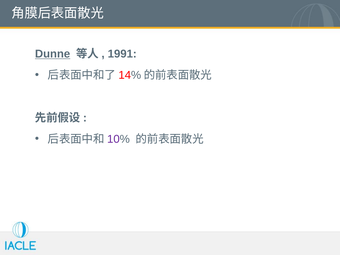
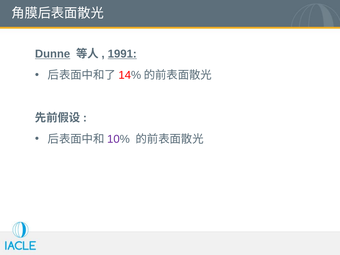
1991 underline: none -> present (122, 54)
